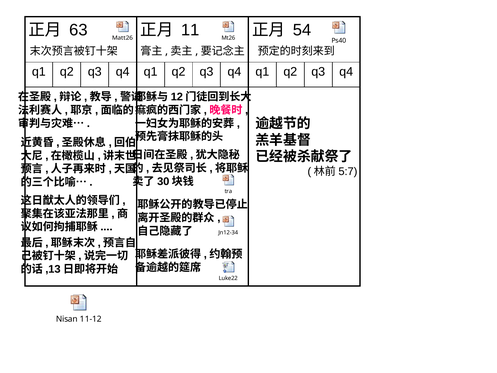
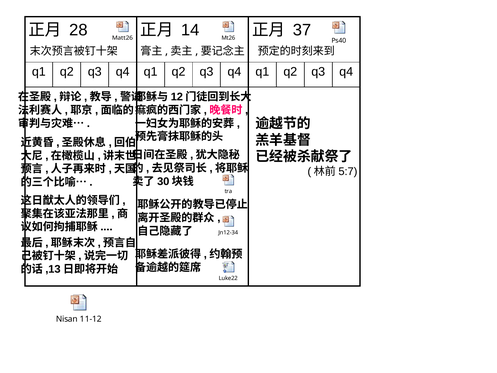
63: 63 -> 28 (78, 30)
11: 11 -> 14 (190, 30)
54: 54 -> 37 (302, 30)
